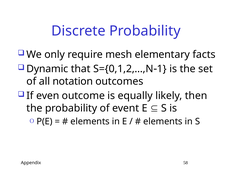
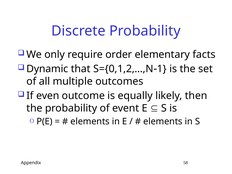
mesh: mesh -> order (119, 54)
notation: notation -> multiple (73, 81)
